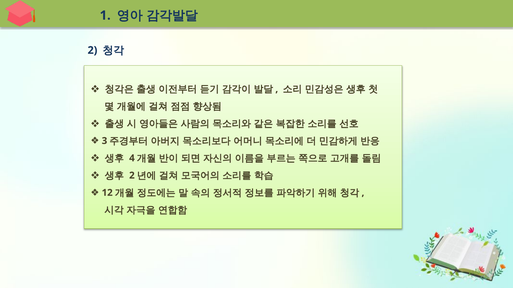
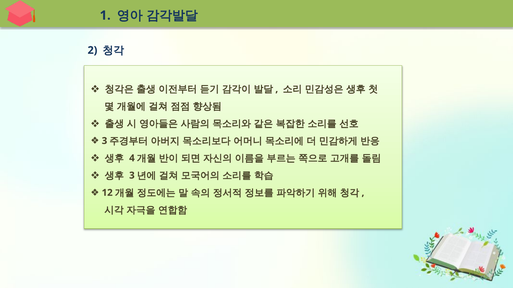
2: 2 -> 3 (132, 176)
